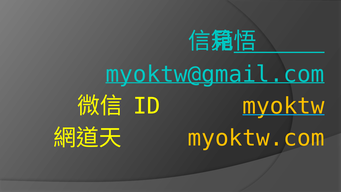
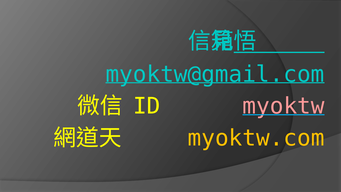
myoktw colour: yellow -> pink (284, 106)
